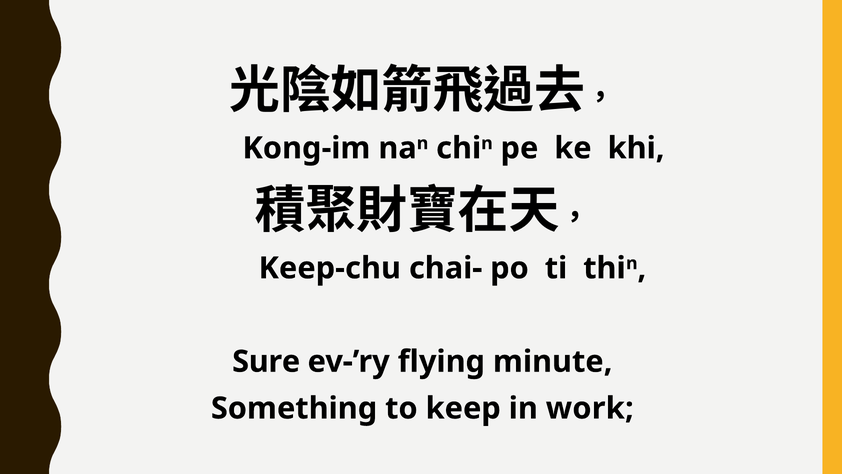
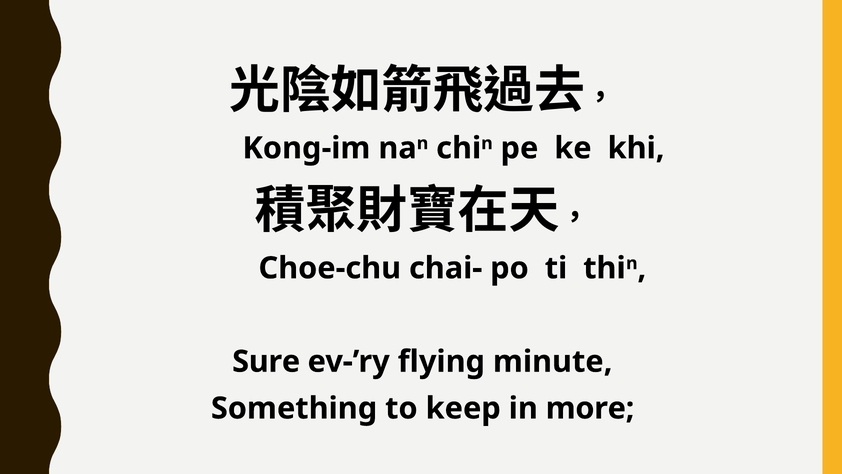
Keep-chu: Keep-chu -> Choe-chu (330, 268)
work: work -> more (590, 408)
